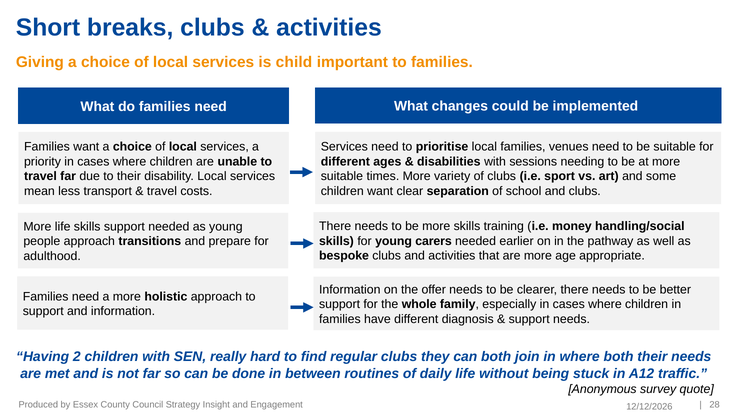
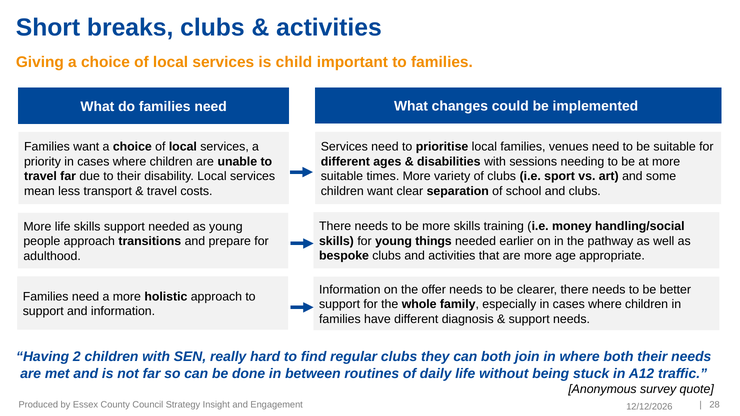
carers: carers -> things (434, 241)
